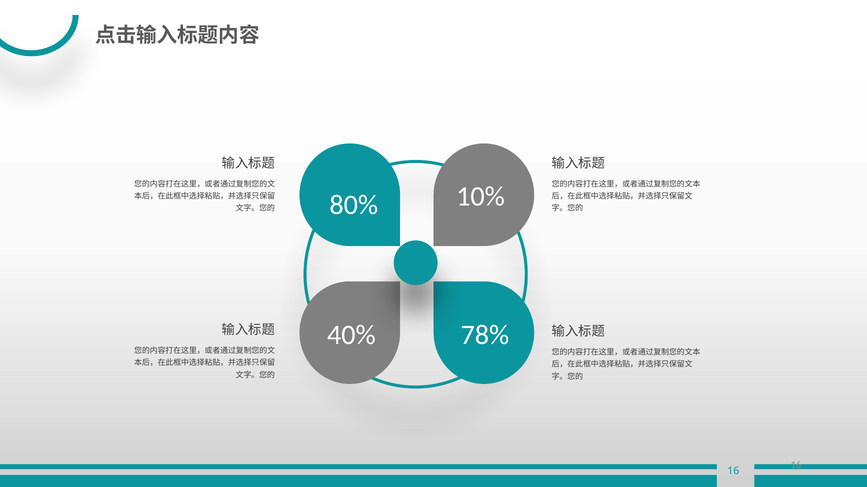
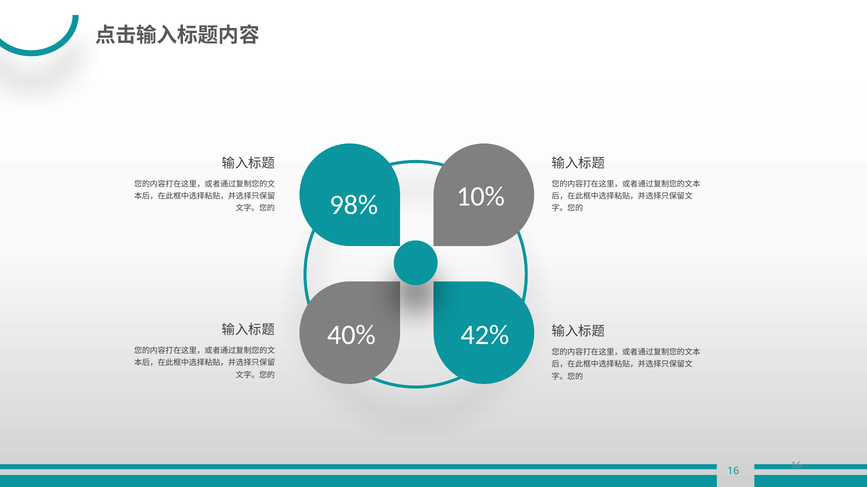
80%: 80% -> 98% (354, 205)
78%: 78% -> 42% (485, 336)
